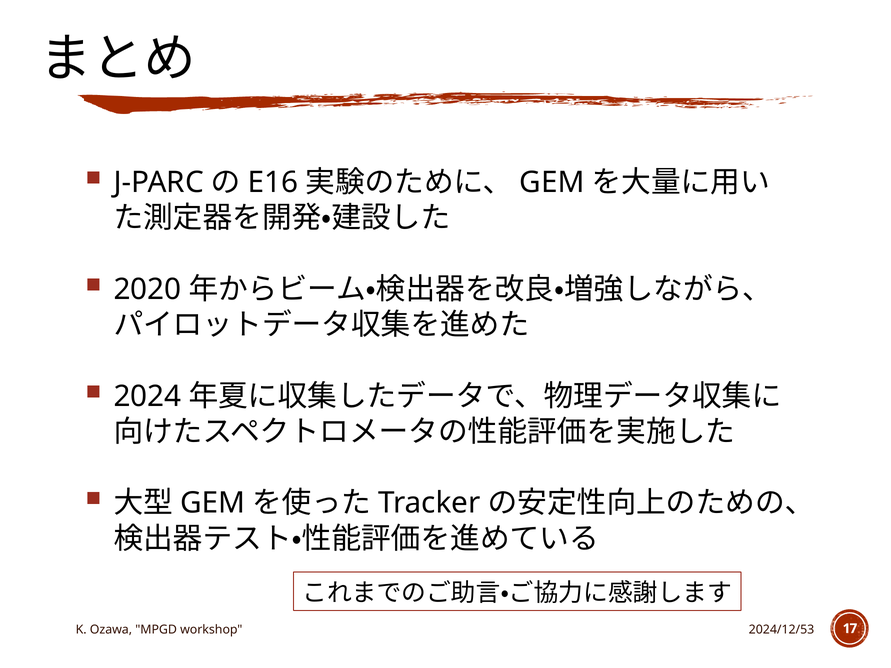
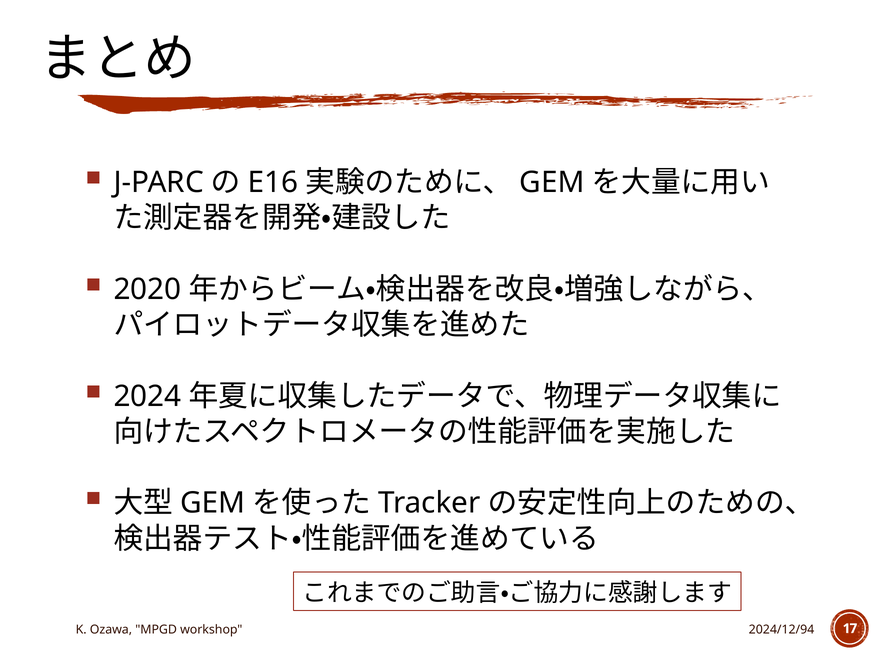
2024/12/53: 2024/12/53 -> 2024/12/94 (782, 630)
